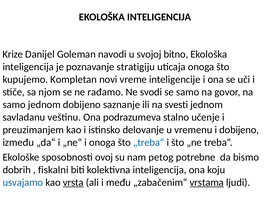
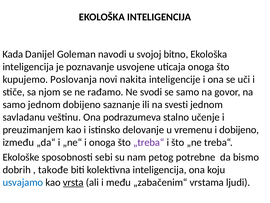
Krize: Krize -> Kada (13, 54)
stratigiju: stratigiju -> usvojene (136, 67)
Kompletan: Kompletan -> Poslovanja (74, 79)
vreme: vreme -> nakita (133, 79)
„treba“ colour: blue -> purple (149, 142)
ovoj: ovoj -> sebi (104, 157)
fiskalni: fiskalni -> takođe (53, 169)
vrstama underline: present -> none (207, 182)
